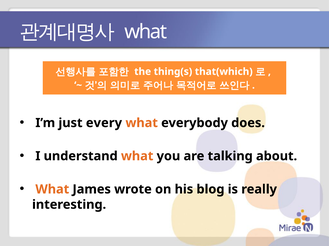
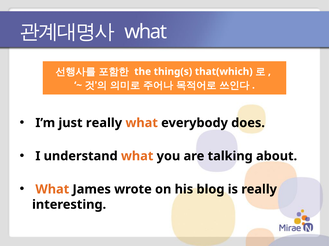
just every: every -> really (104, 123)
